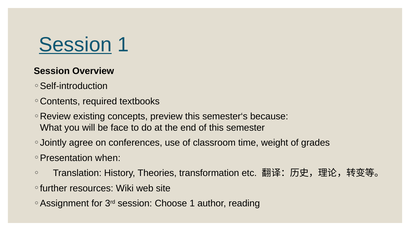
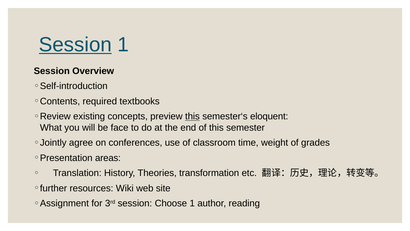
this underline: none -> present (192, 116)
because: because -> eloquent (269, 116)
when: when -> areas (108, 158)
